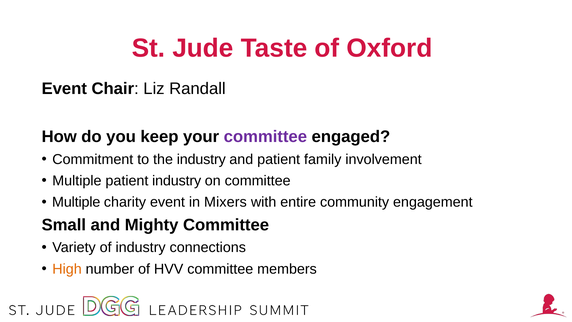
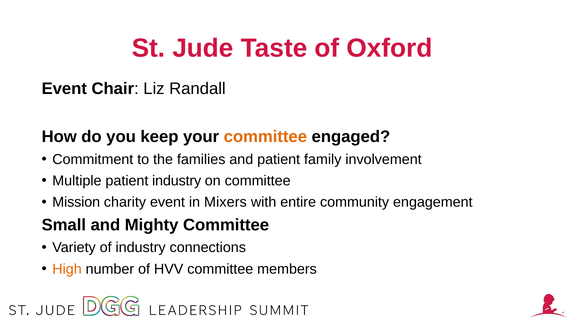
committee colour: purple -> orange (265, 137)
the industry: industry -> families (201, 159)
Multiple: Multiple -> Mission (76, 202)
